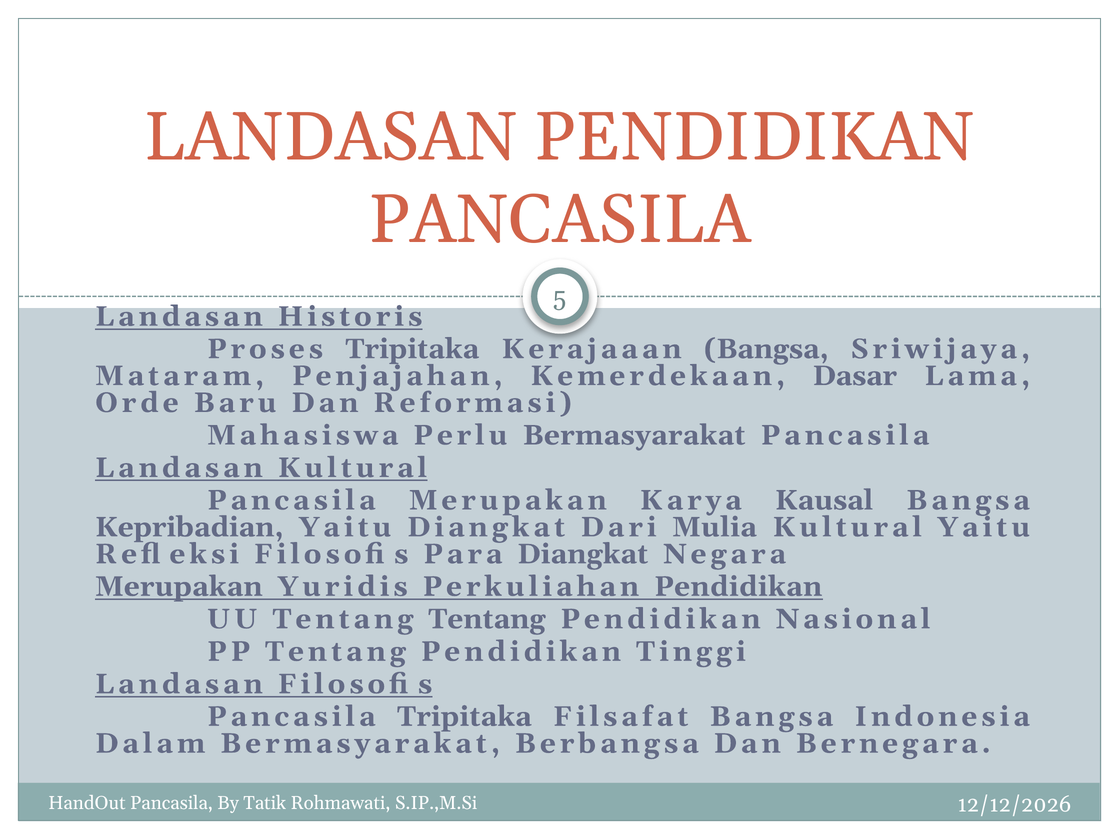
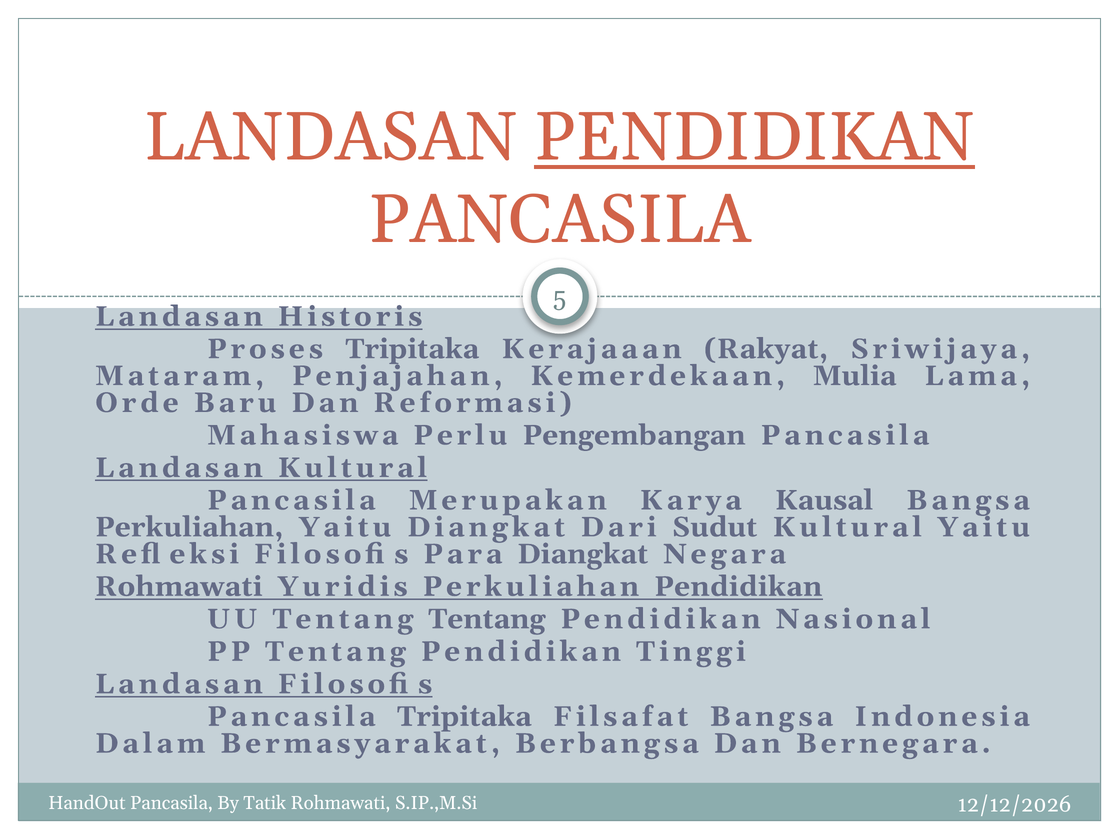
PENDIDIKAN underline: none -> present (755, 137)
Kerajaaan Bangsa: Bangsa -> Rakyat (766, 349)
Dasar: Dasar -> Mulia (855, 376)
Perlu Bermasyarakat: Bermasyarakat -> Pengembangan (634, 435)
Kepribadian: Kepribadian -> Perkuliahan (189, 527)
Mulia: Mulia -> Sudut (715, 527)
Merupakan: Merupakan -> Rohmawati (179, 587)
